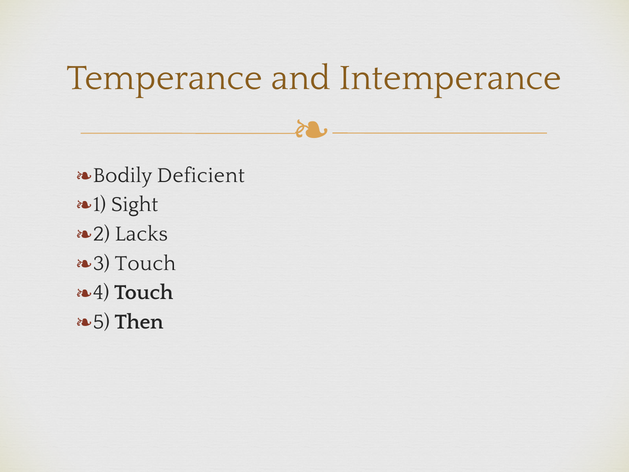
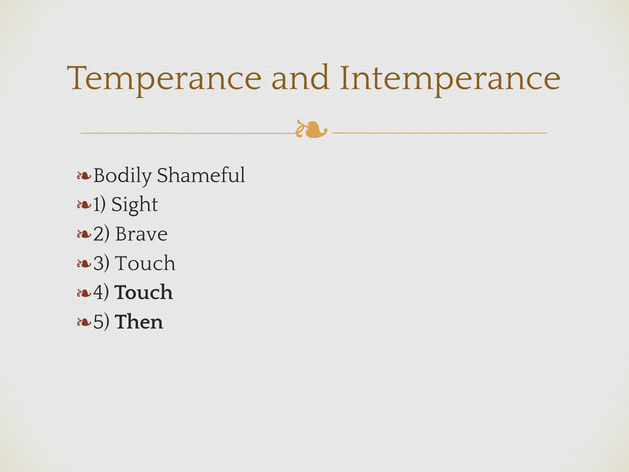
Deficient: Deficient -> Shameful (201, 175)
Lacks: Lacks -> Brave (141, 234)
